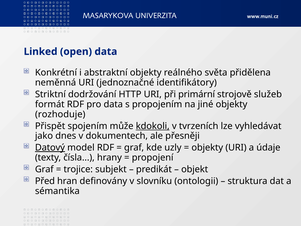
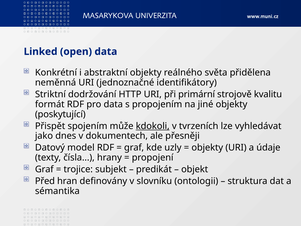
služeb: služeb -> kvalitu (268, 94)
rozhoduje: rozhoduje -> poskytující (60, 114)
Datový underline: present -> none (50, 148)
